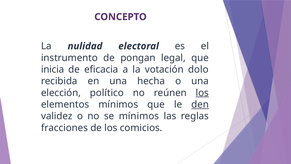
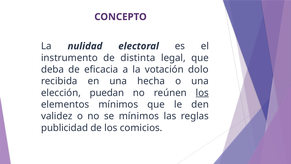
pongan: pongan -> distinta (138, 58)
inicia: inicia -> deba (53, 69)
político: político -> puedan (107, 93)
den underline: present -> none (200, 104)
fracciones: fracciones -> publicidad (65, 128)
